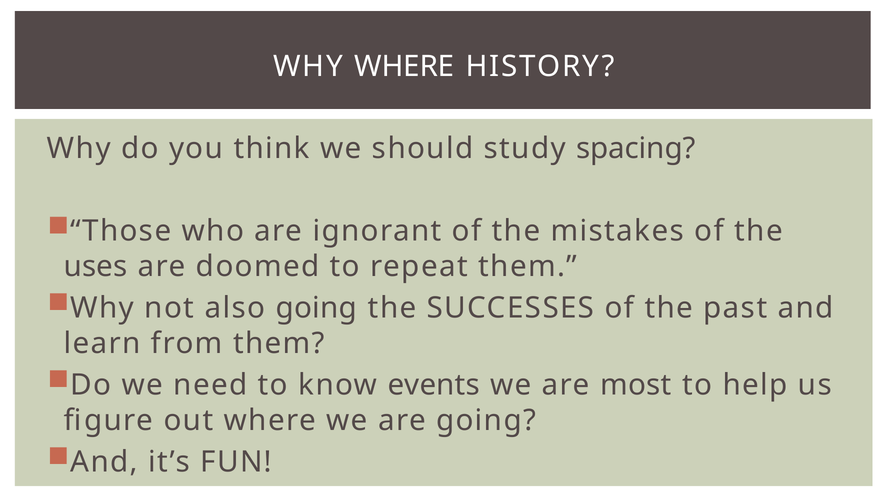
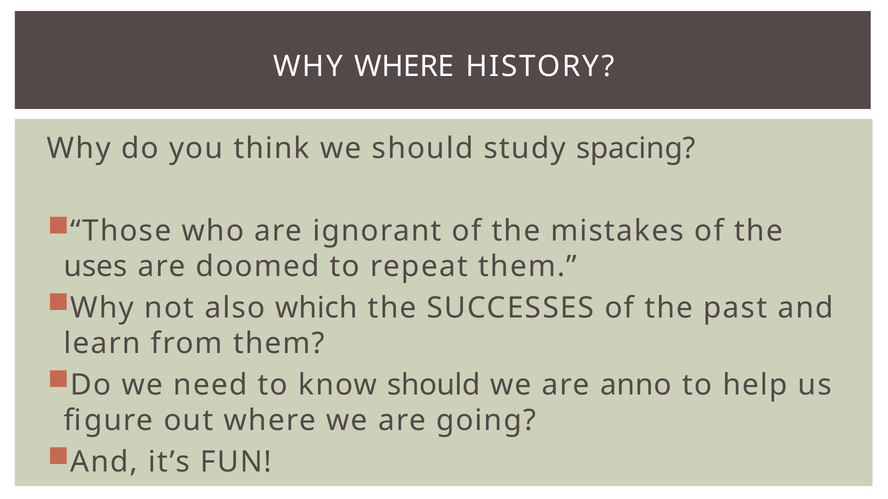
also going: going -> which (316, 308)
know events: events -> should (434, 385)
most: most -> anno (636, 385)
